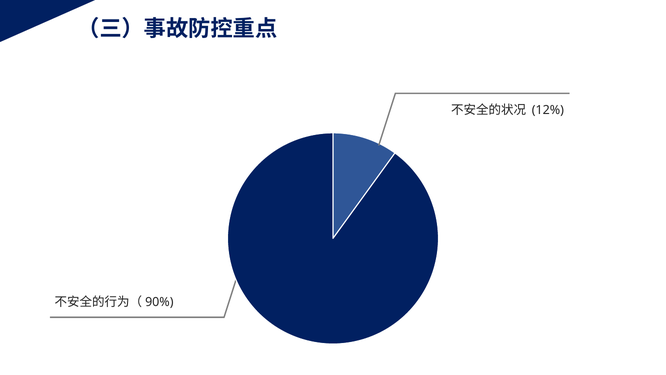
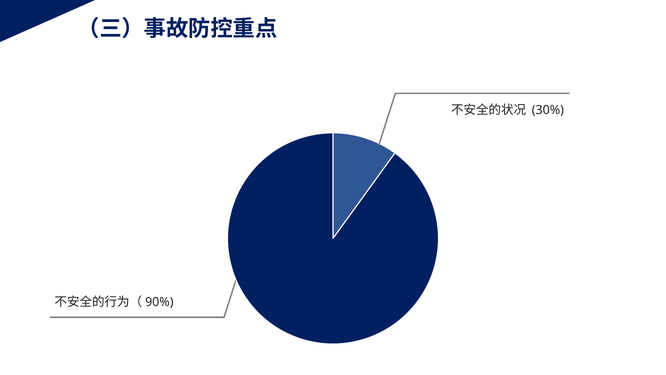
12%: 12% -> 30% (548, 110)
